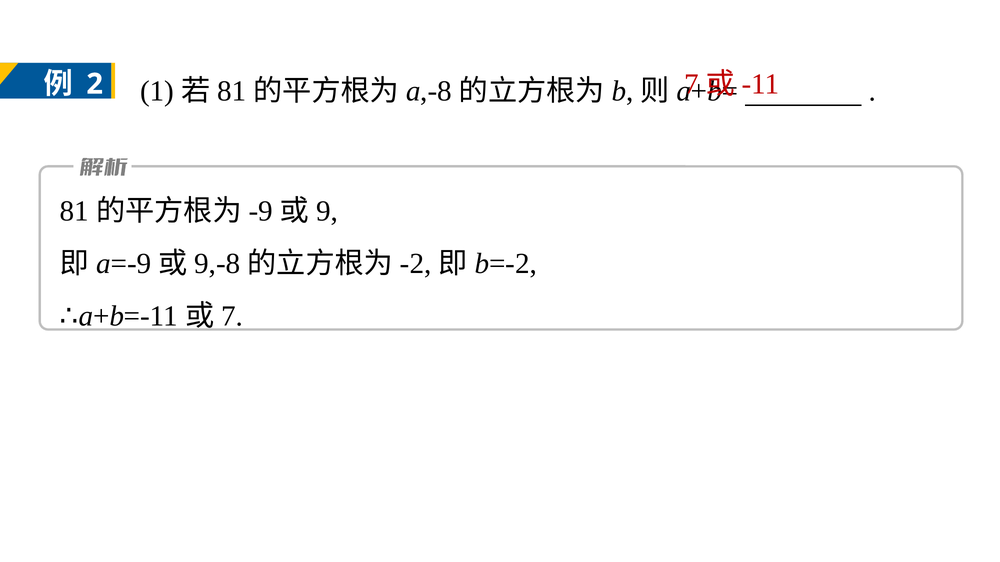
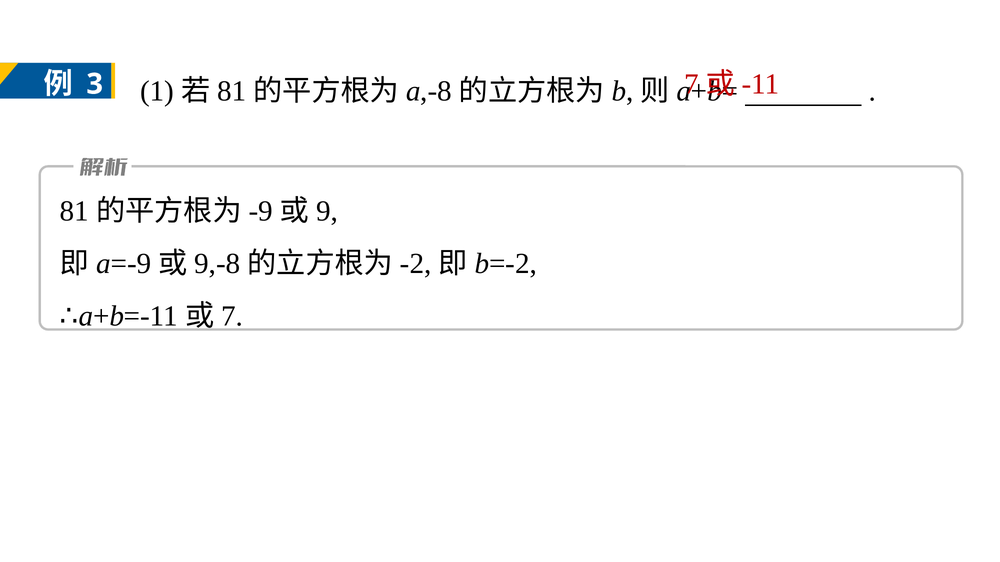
2: 2 -> 3 (95, 84)
